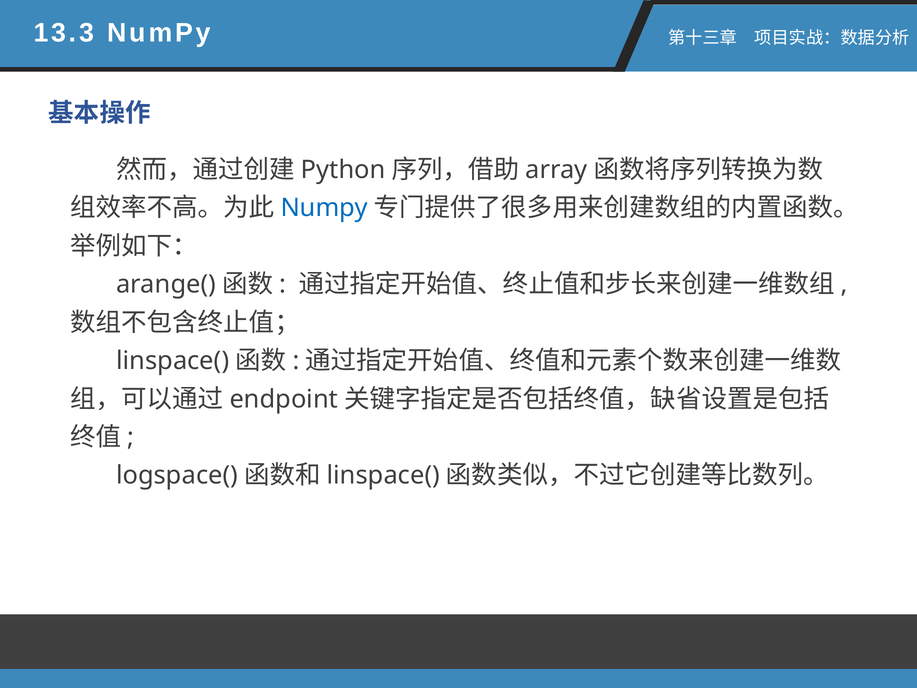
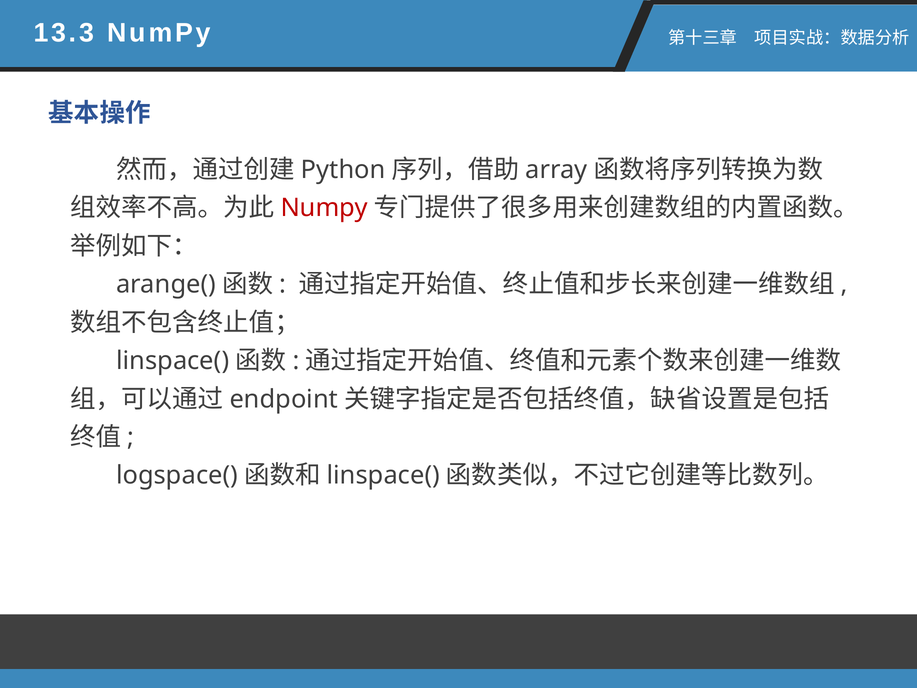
Numpy colour: blue -> red (324, 208)
